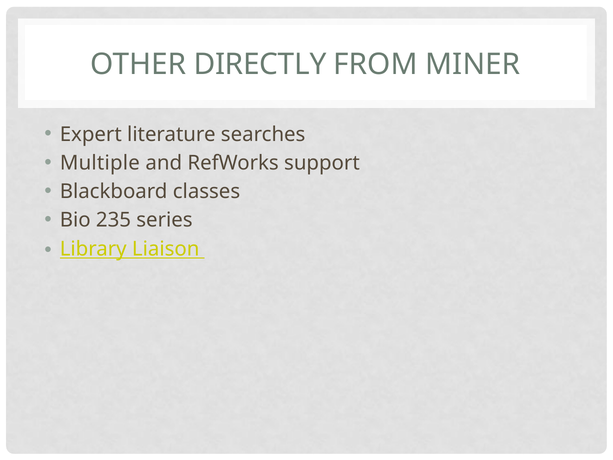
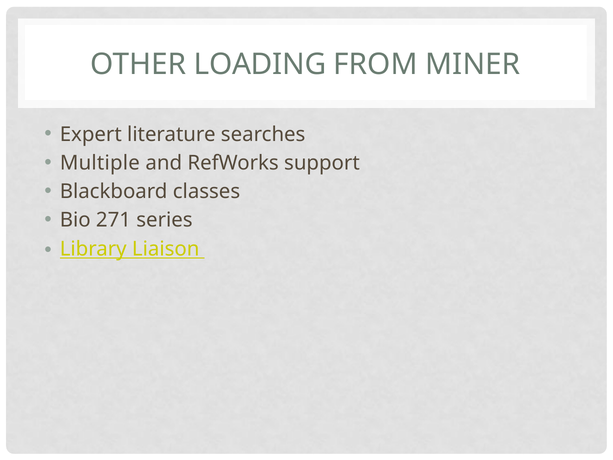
DIRECTLY: DIRECTLY -> LOADING (260, 64)
235: 235 -> 271 (113, 220)
